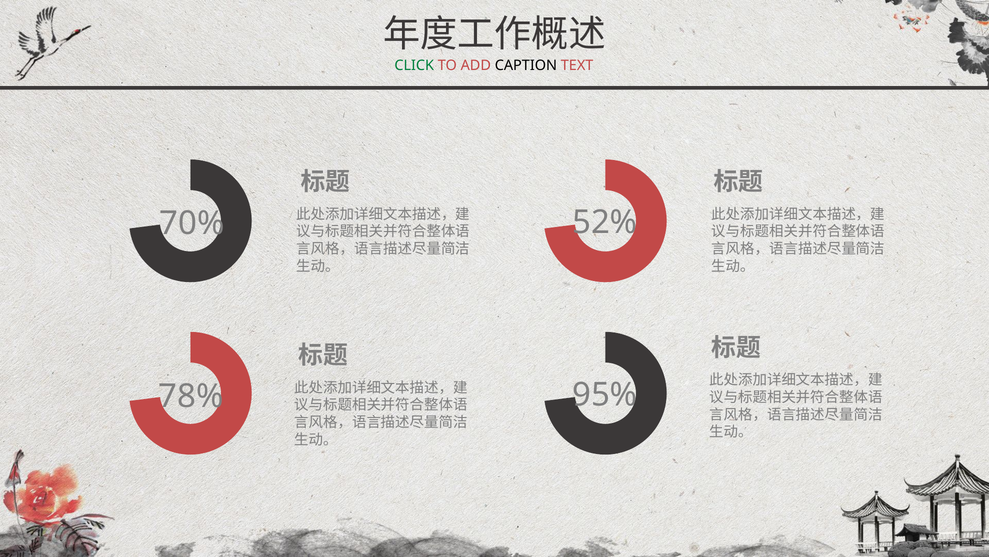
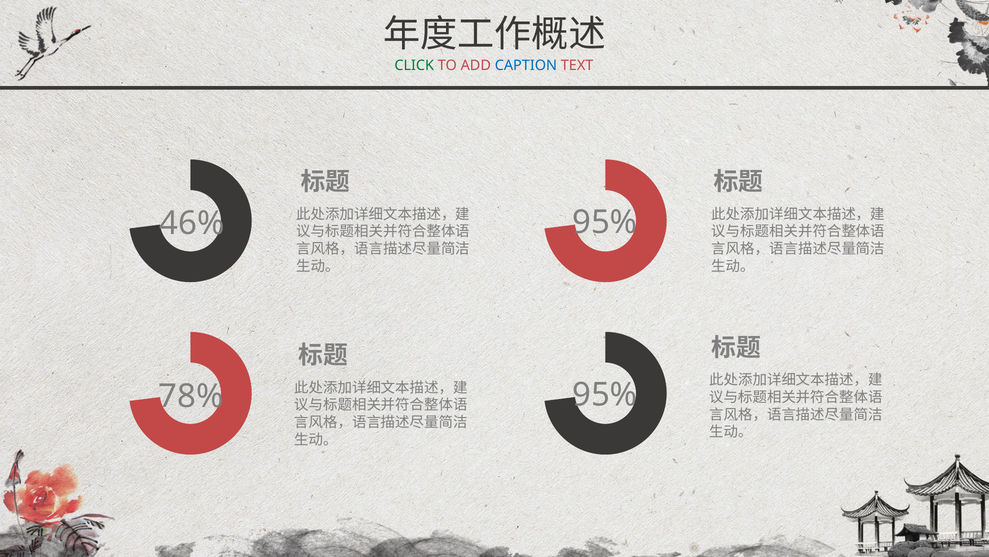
CAPTION colour: black -> blue (526, 66)
52%: 52% -> 95% (605, 222)
70%: 70% -> 46% (192, 223)
